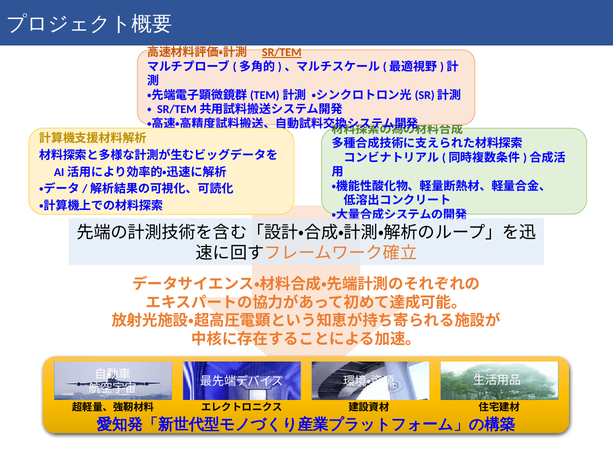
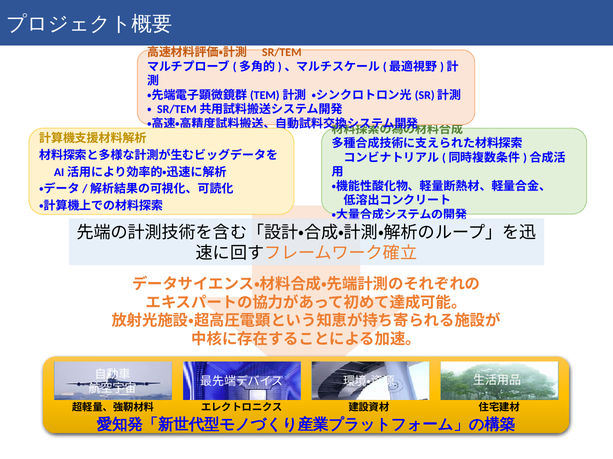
SR/TEM underline: present -> none (282, 52)
